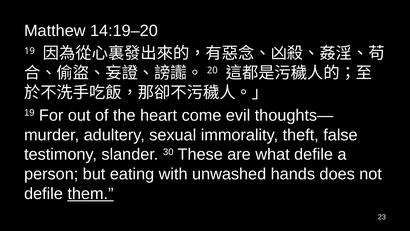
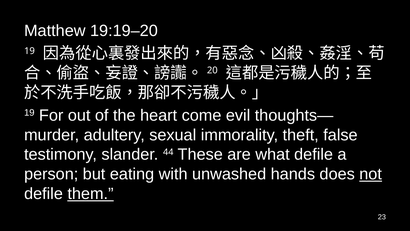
14:19–20: 14:19–20 -> 19:19–20 (124, 31)
30: 30 -> 44 (168, 152)
not underline: none -> present (371, 174)
